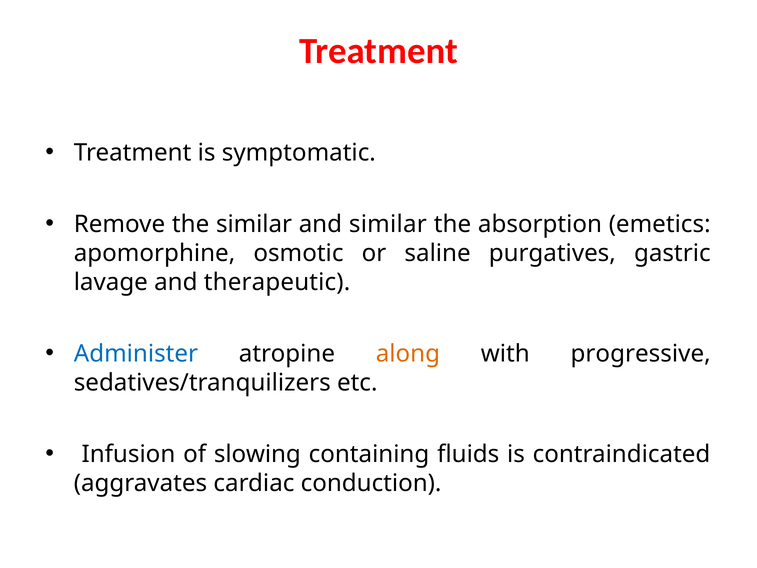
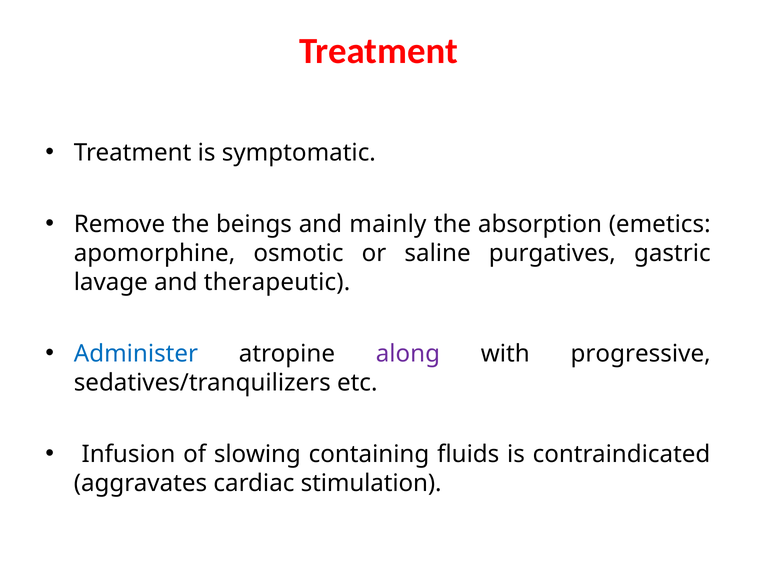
the similar: similar -> beings (254, 224)
and similar: similar -> mainly (388, 224)
along colour: orange -> purple (408, 353)
conduction: conduction -> stimulation (371, 483)
